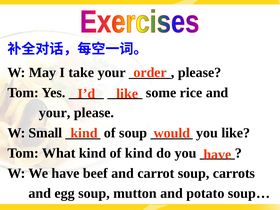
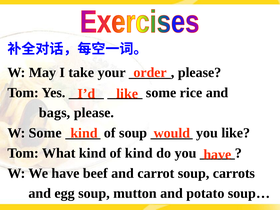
your: your -> bags (55, 113)
W Small: Small -> Some (45, 133)
